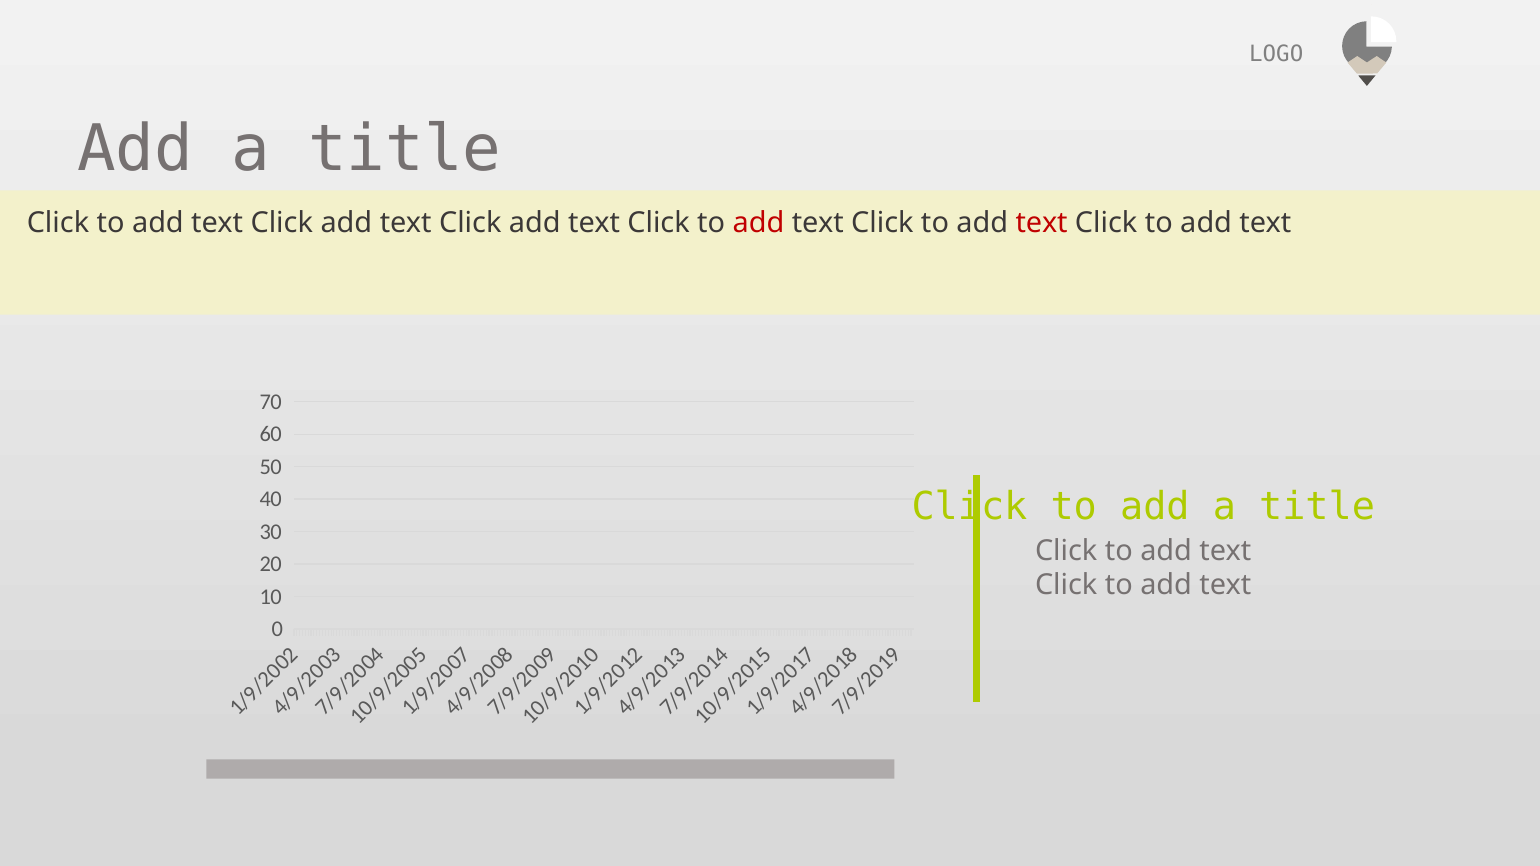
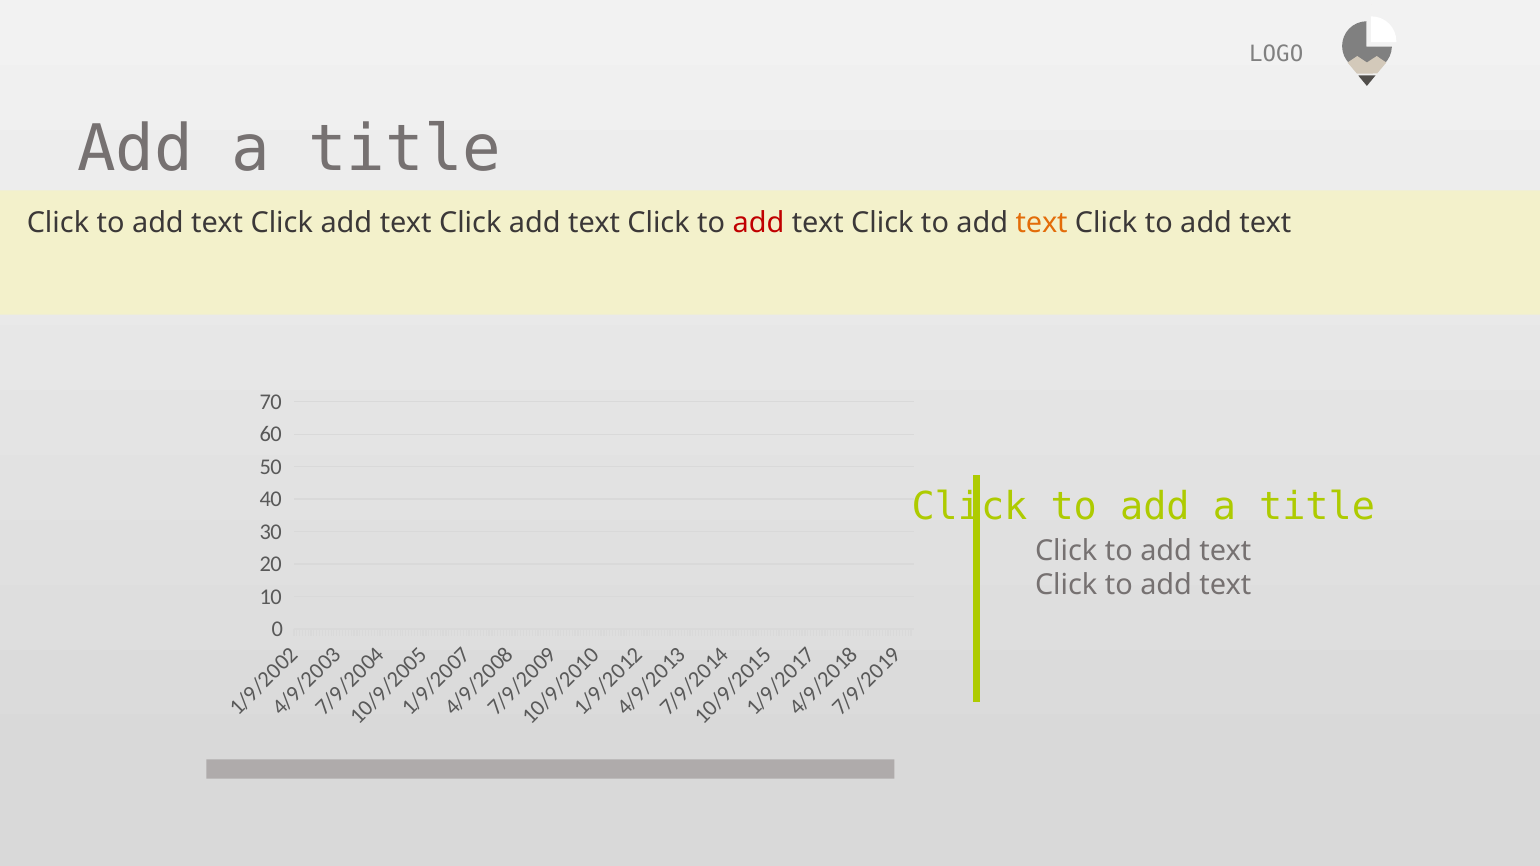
text colour: red -> orange (1042, 223)
